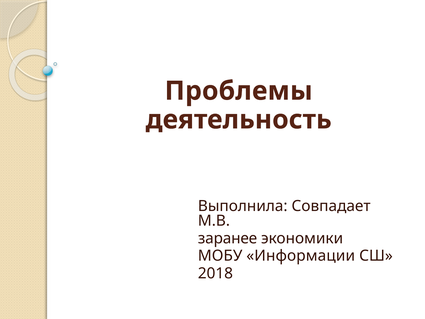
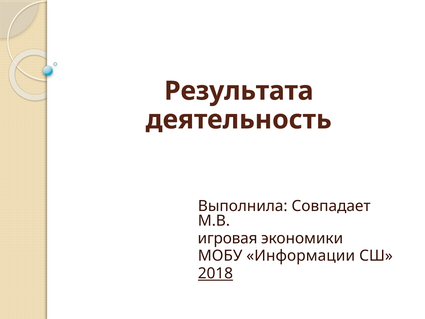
Проблемы: Проблемы -> Результата (239, 91)
заранее: заранее -> игровая (228, 238)
2018 underline: none -> present (215, 273)
